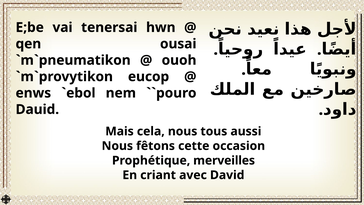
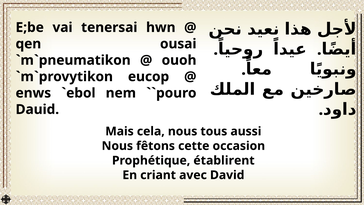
merveilles: merveilles -> établirent (224, 160)
